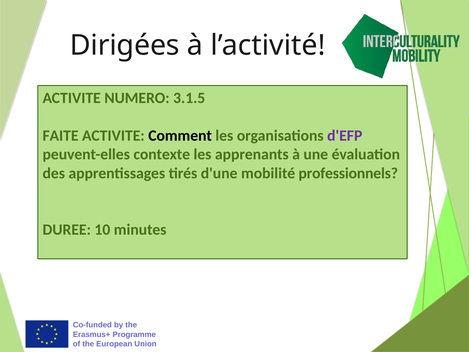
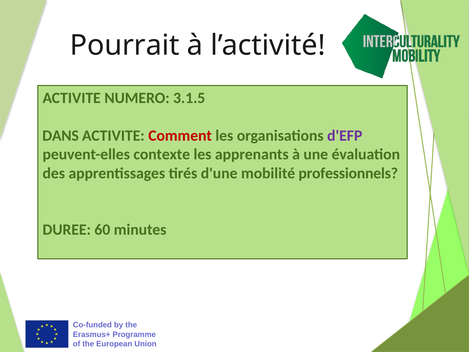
Dirigées: Dirigées -> Pourrait (125, 45)
FAITE: FAITE -> DANS (61, 136)
Comment colour: black -> red (180, 136)
10: 10 -> 60 (102, 229)
